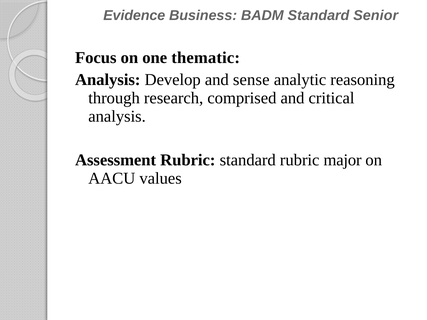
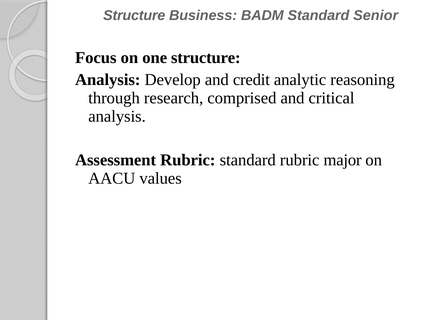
Evidence: Evidence -> Structure (134, 15)
one thematic: thematic -> structure (206, 58)
sense: sense -> credit (251, 80)
